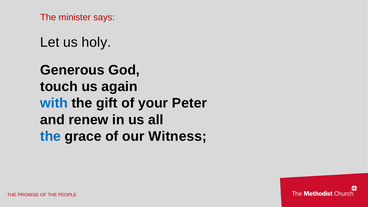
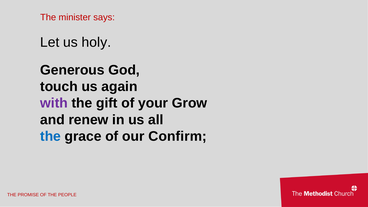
with colour: blue -> purple (54, 103)
Peter: Peter -> Grow (190, 103)
Witness: Witness -> Confirm (178, 136)
